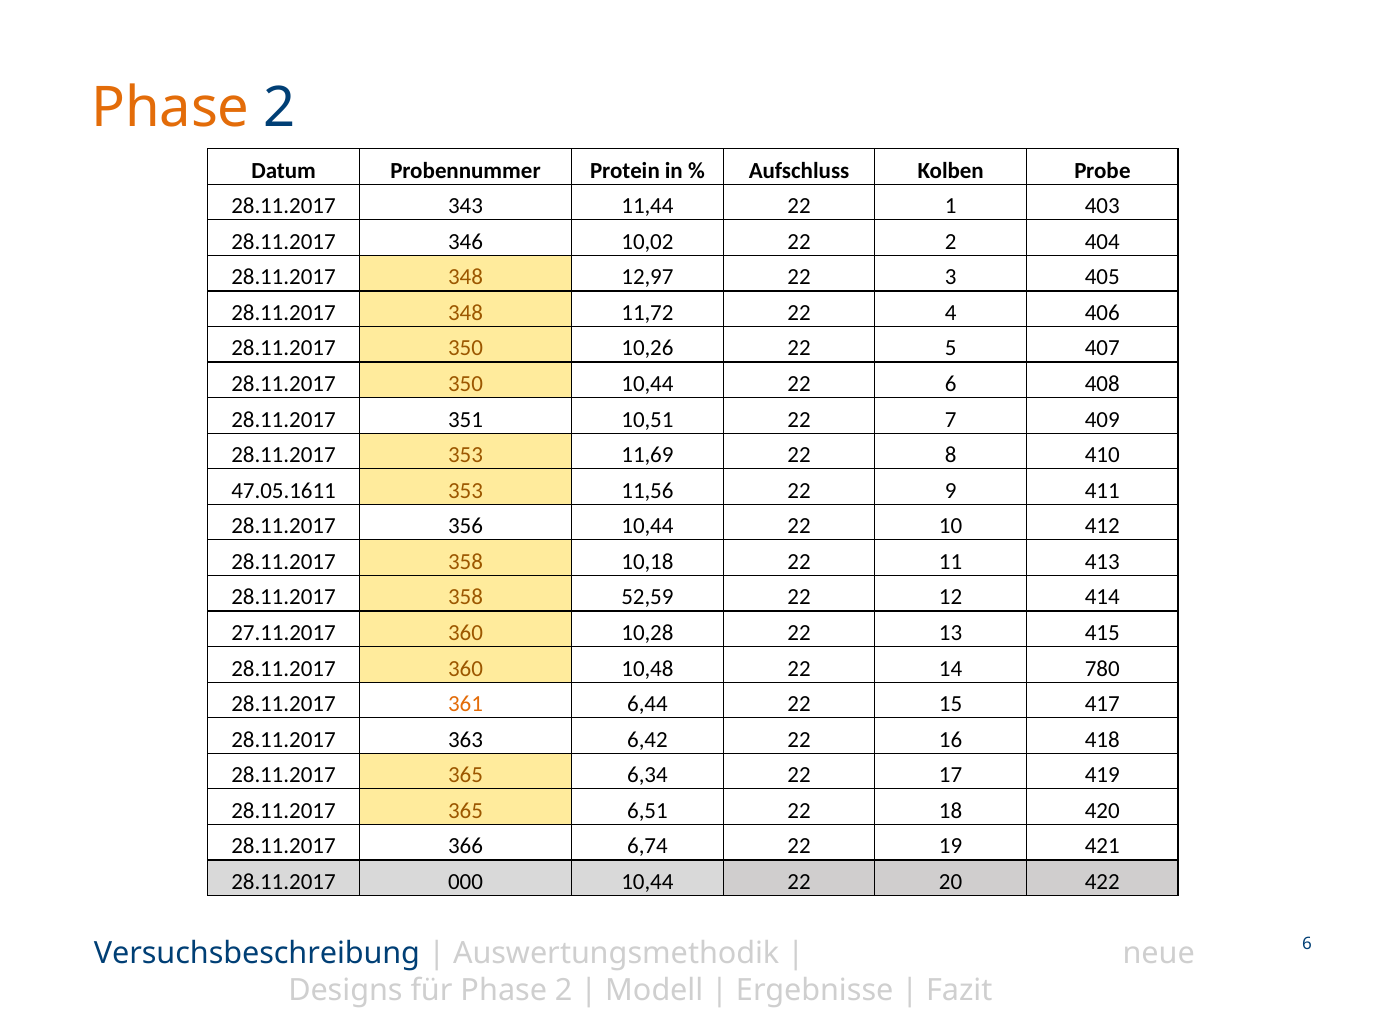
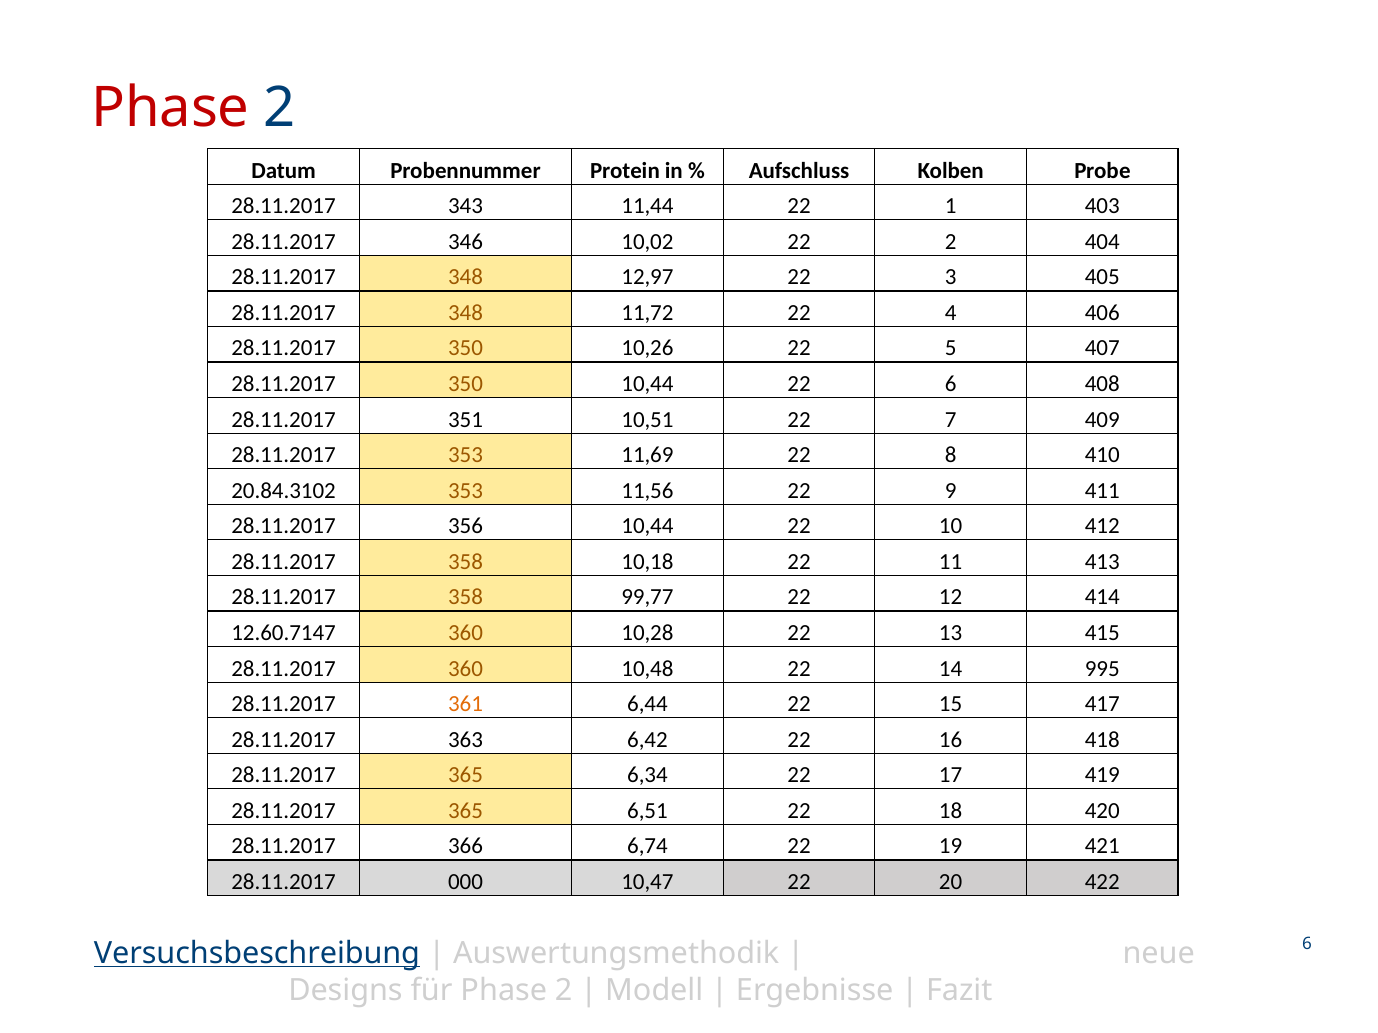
Phase colour: orange -> red (170, 108)
47.05.1611: 47.05.1611 -> 20.84.3102 (284, 491)
52,59: 52,59 -> 99,77 (647, 598)
27.11.2017: 27.11.2017 -> 12.60.7147 (284, 633)
780: 780 -> 995 (1102, 669)
000 10,44: 10,44 -> 10,47 (647, 882)
Versuchsbeschreibung underline: none -> present (257, 954)
